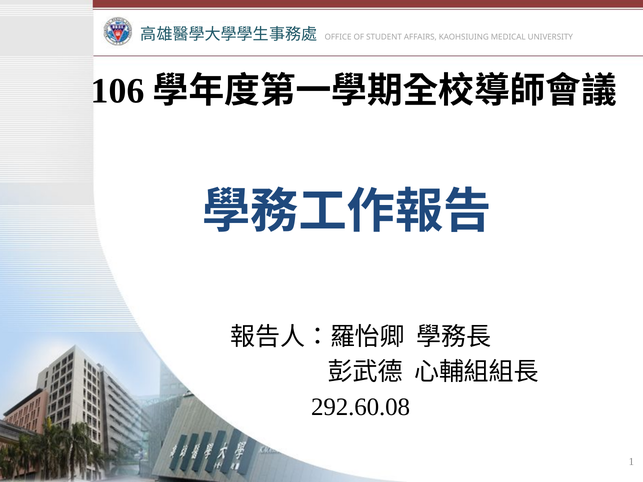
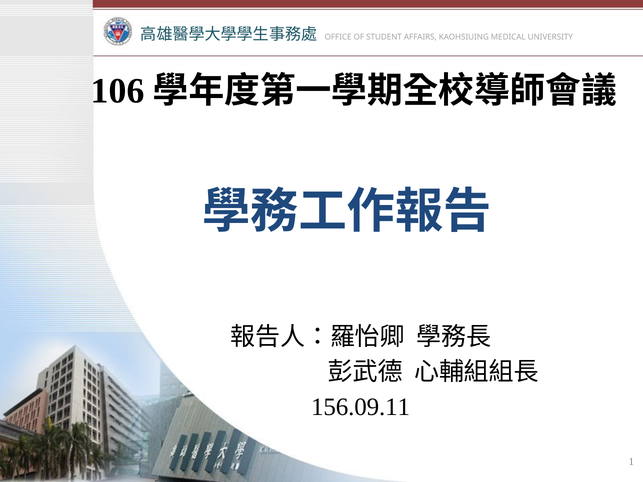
292.60.08: 292.60.08 -> 156.09.11 (361, 407)
